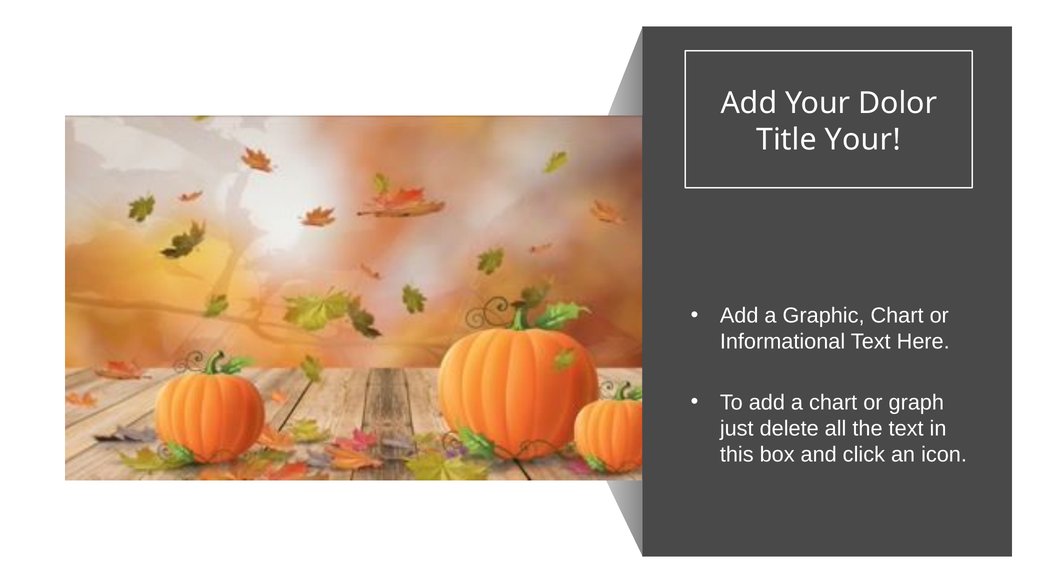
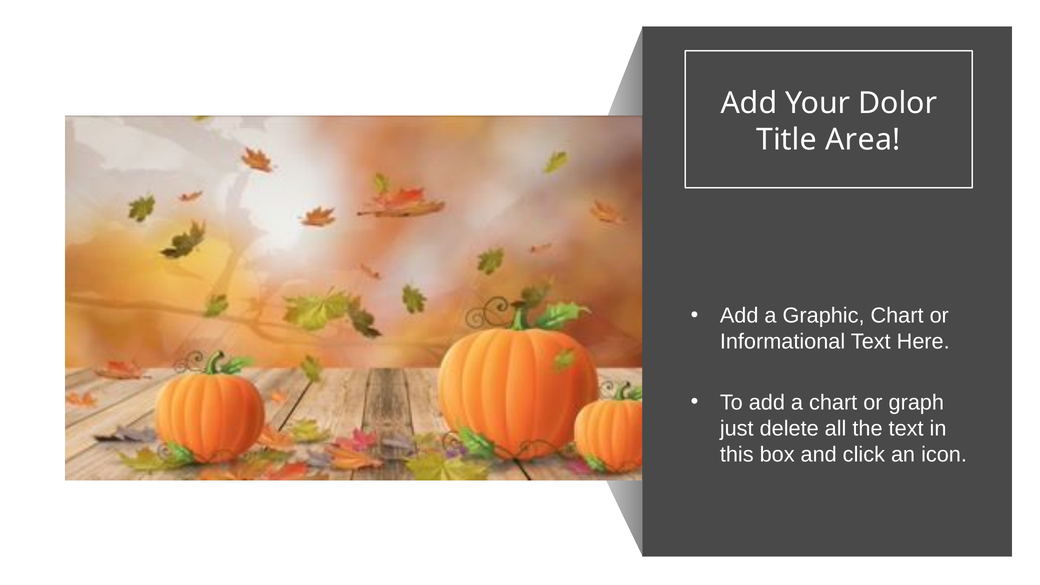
Title Your: Your -> Area (863, 140)
